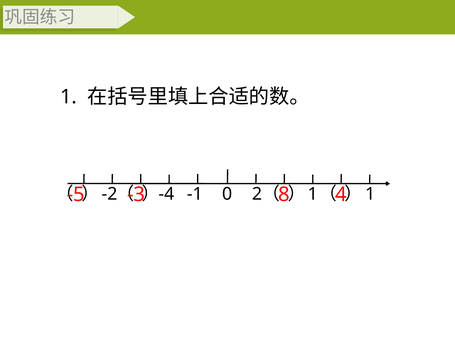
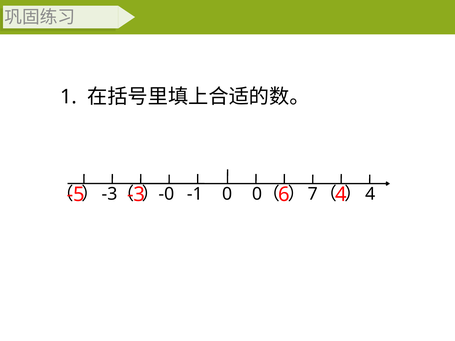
-2: -2 -> -3 (109, 194)
-4: -4 -> -0 (166, 194)
0 2: 2 -> 0 (257, 194)
8: 8 -> 6 (284, 195)
1: 1 -> 7 (313, 194)
1: 1 -> 4 (370, 194)
